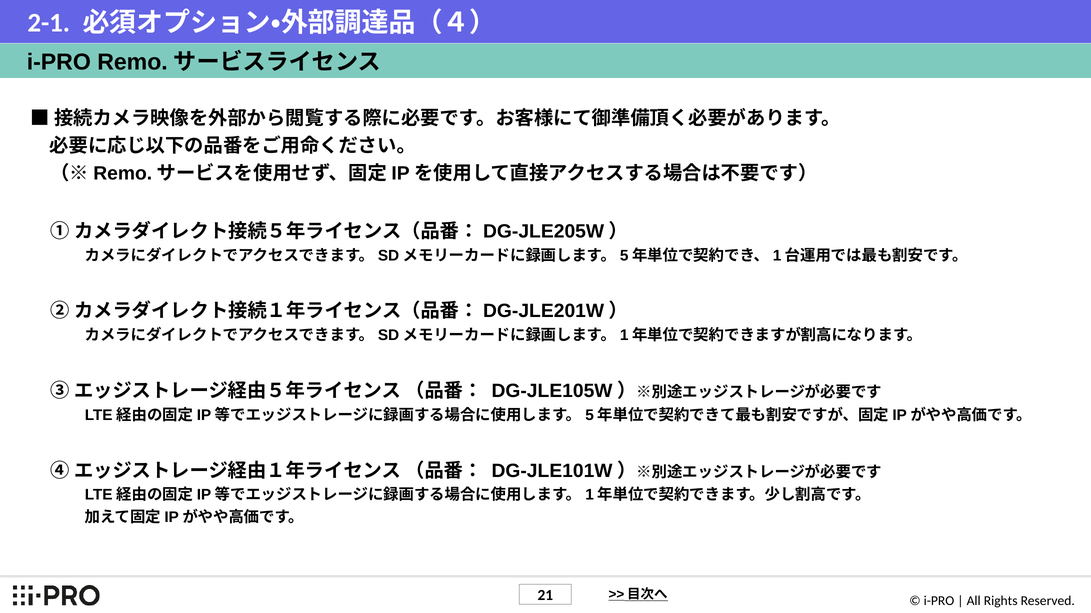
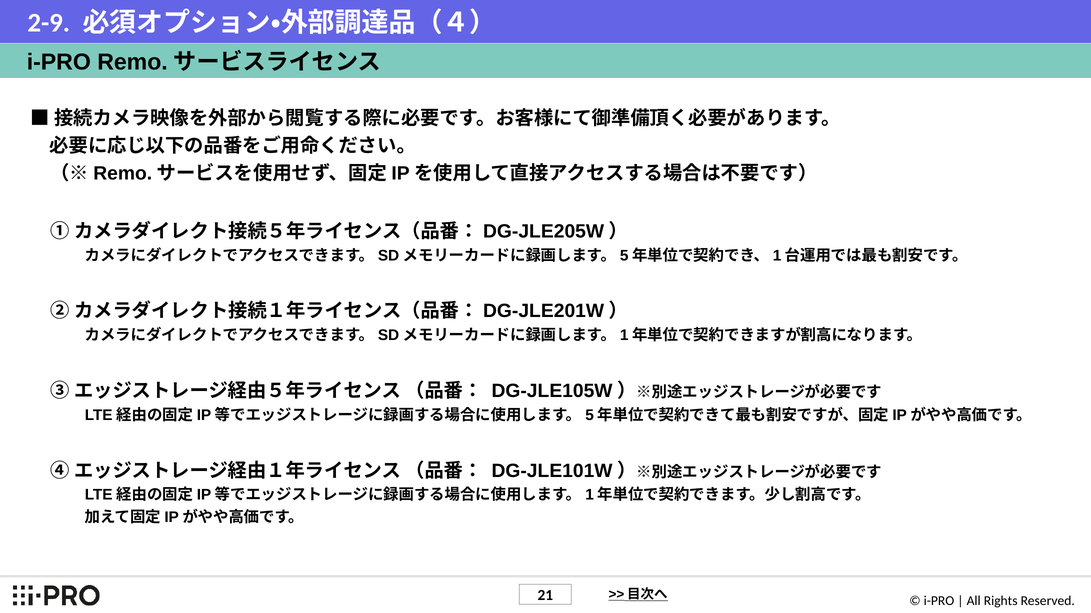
2-1: 2-1 -> 2-9 (49, 23)
